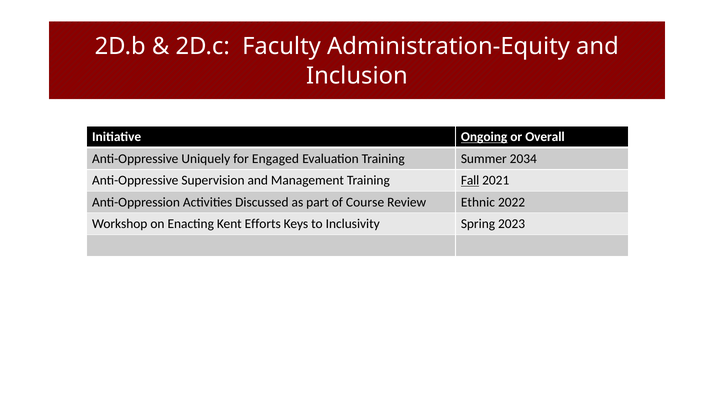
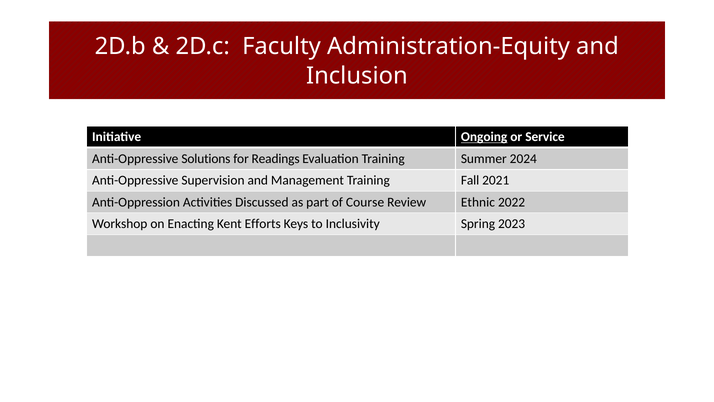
Overall: Overall -> Service (545, 137)
Uniquely: Uniquely -> Solutions (206, 159)
Engaged: Engaged -> Readings (276, 159)
2034: 2034 -> 2024 (523, 159)
Fall underline: present -> none (470, 180)
